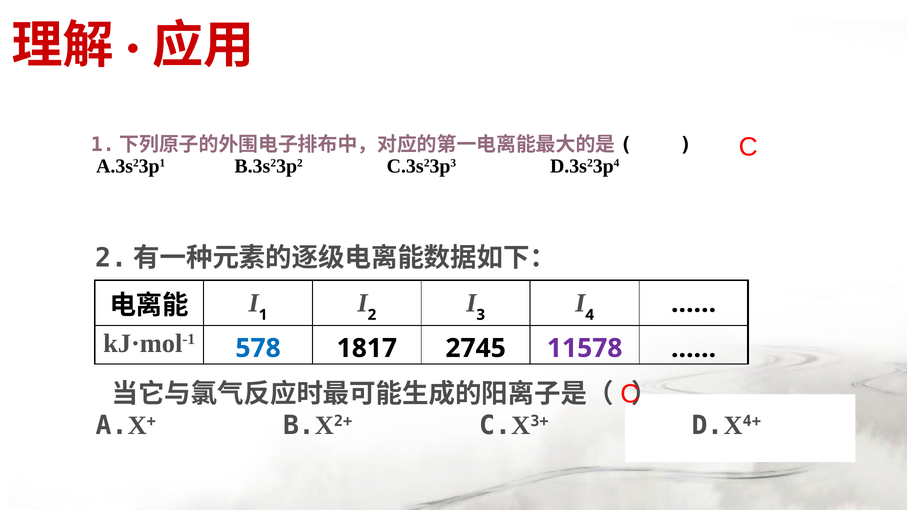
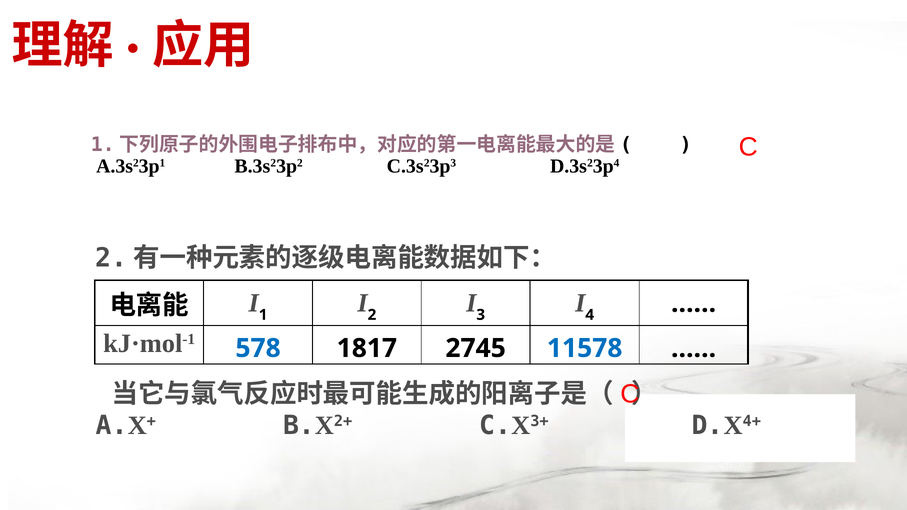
11578 colour: purple -> blue (585, 348)
